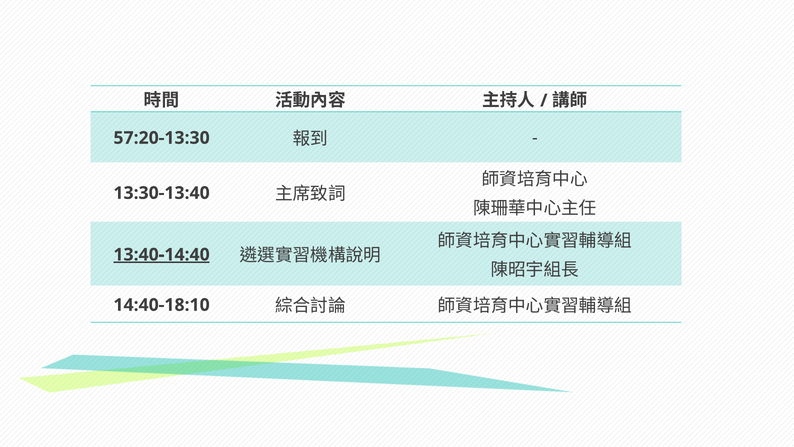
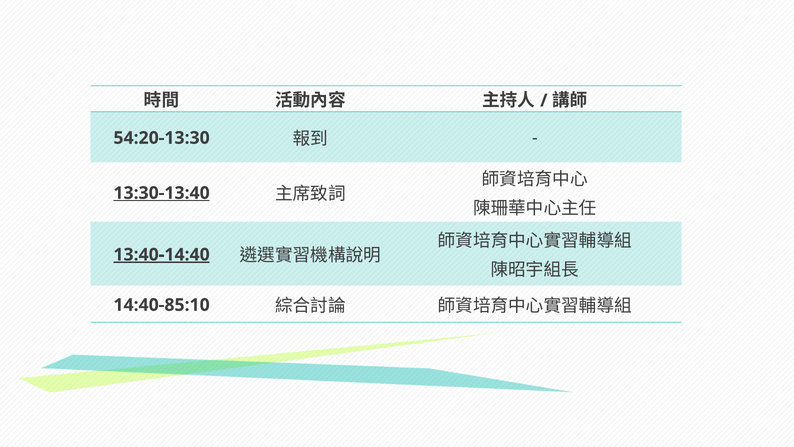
57:20-13:30: 57:20-13:30 -> 54:20-13:30 (162, 138)
13:30-13:40 underline: none -> present (162, 193)
14:40-18:10: 14:40-18:10 -> 14:40-85:10 (162, 305)
